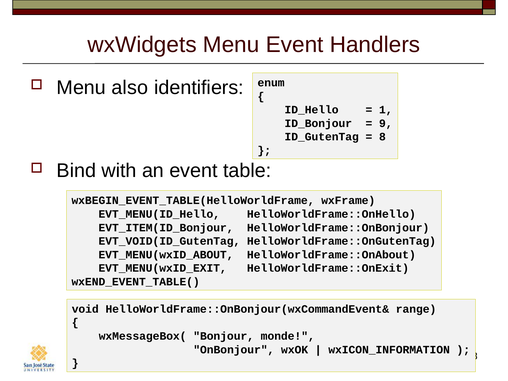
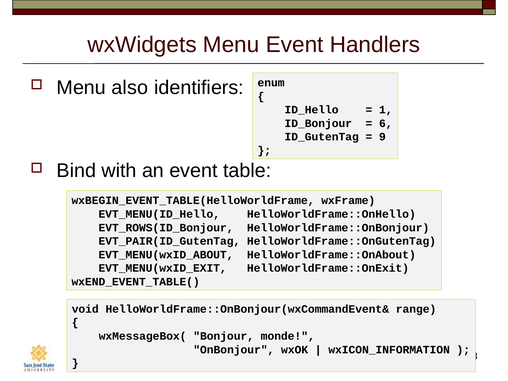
9: 9 -> 6 (386, 123)
8: 8 -> 9 (382, 137)
EVT_ITEM(ID_Bonjour: EVT_ITEM(ID_Bonjour -> EVT_ROWS(ID_Bonjour (166, 228)
EVT_VOID(ID_GutenTag: EVT_VOID(ID_GutenTag -> EVT_PAIR(ID_GutenTag (169, 241)
